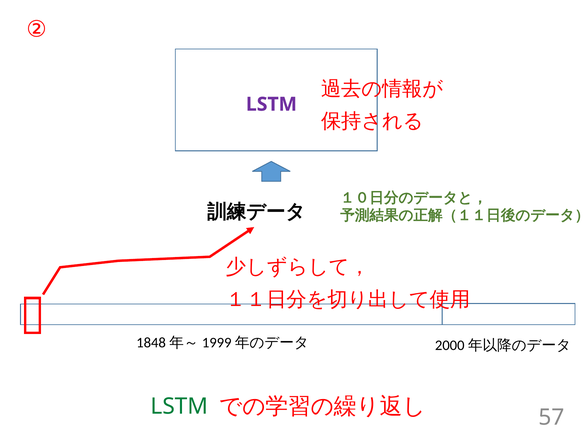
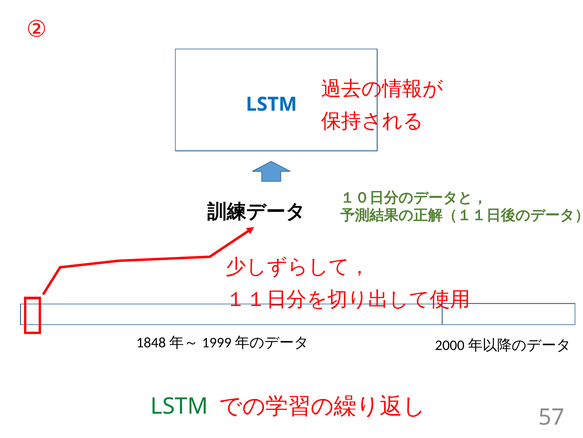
LSTM colour: purple -> blue (271, 104)
